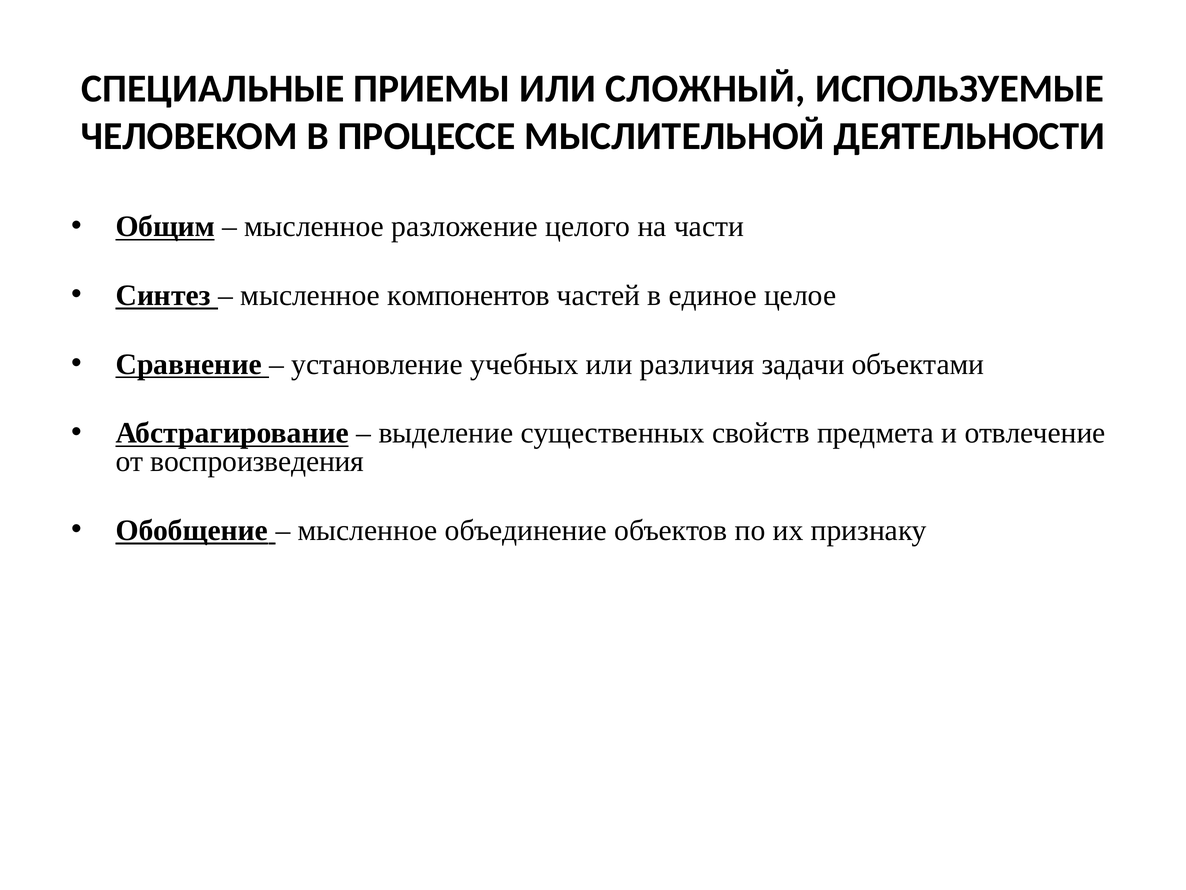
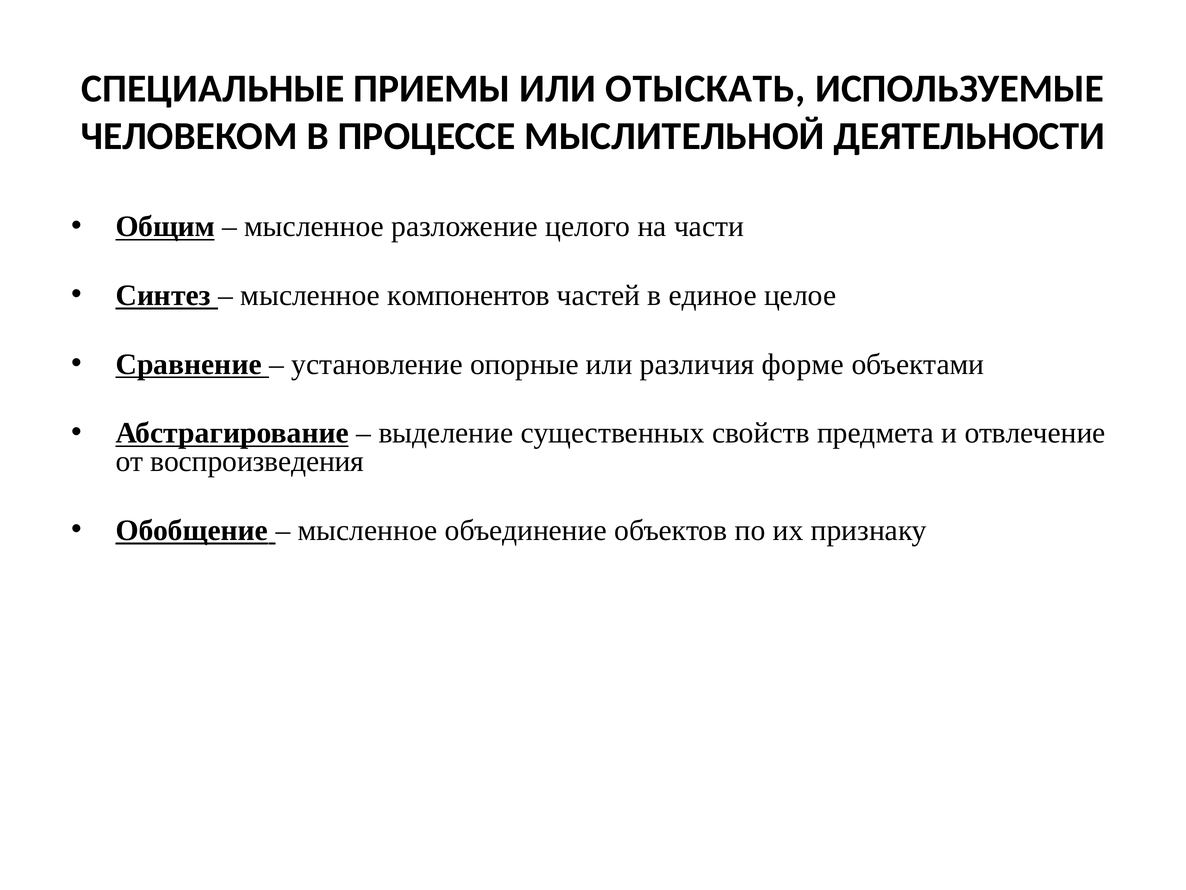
СЛОЖНЫЙ: СЛОЖНЫЙ -> ОТЫСКАТЬ (705, 89)
учебных: учебных -> опорные (524, 364)
задачи: задачи -> форме (803, 364)
